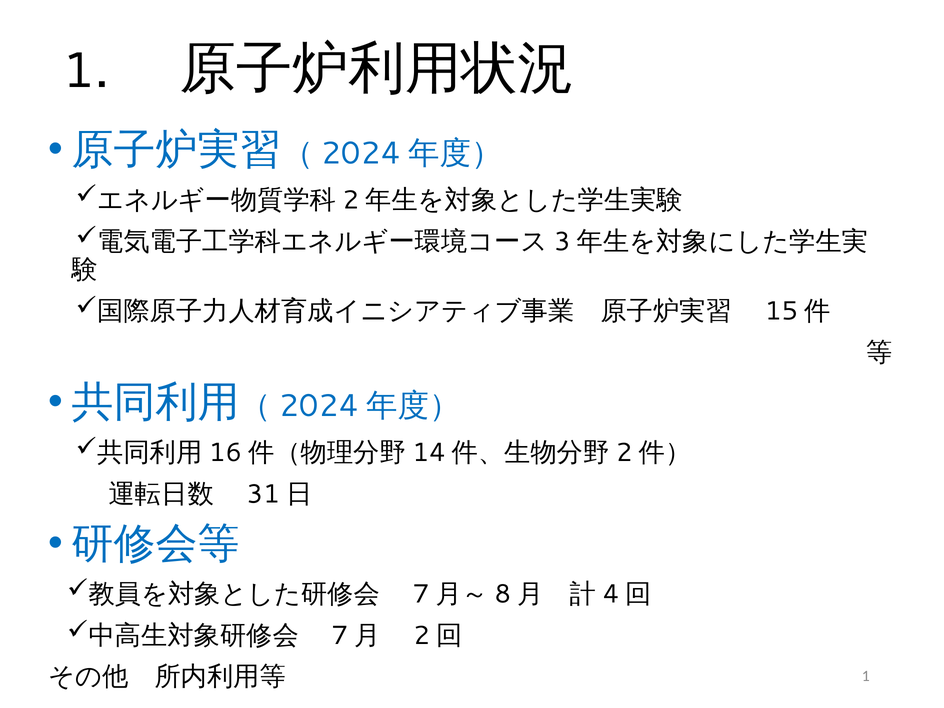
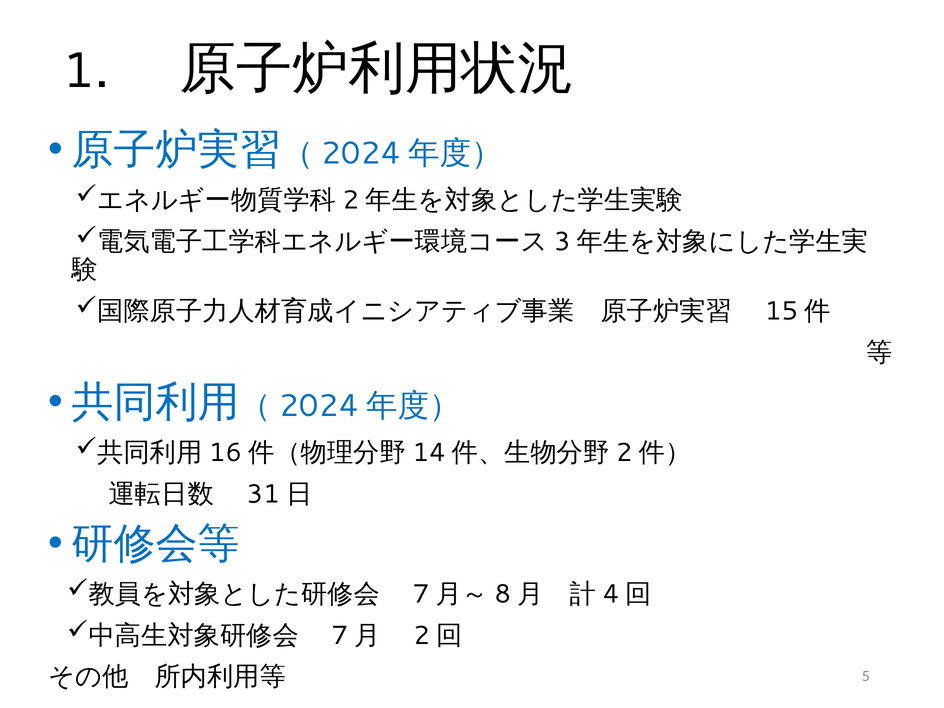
1: 1 -> 5 (866, 676)
